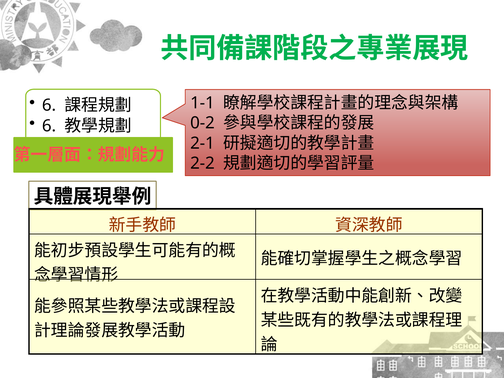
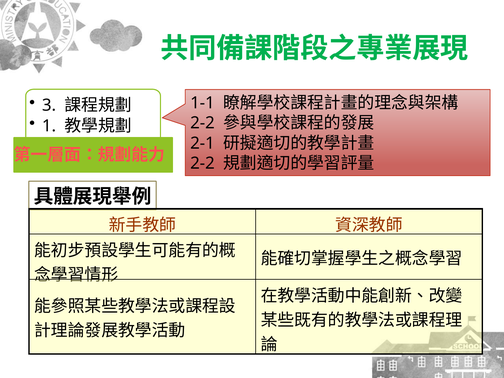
6: 6 -> 3 (49, 105)
6: 6 -> 1 (49, 126)
0-2: 0-2 -> 2-2 (202, 123)
